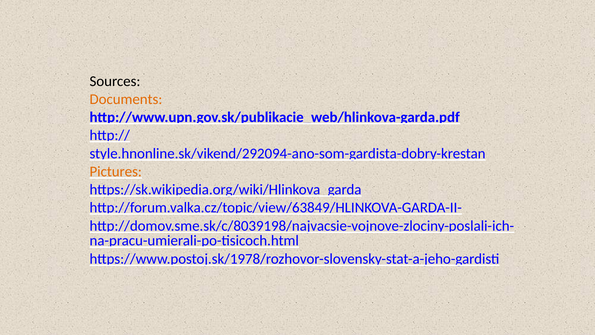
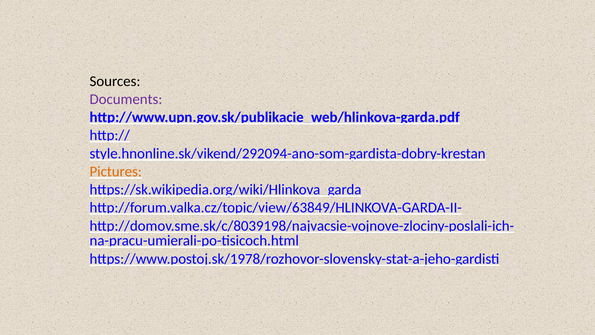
Documents colour: orange -> purple (126, 99)
